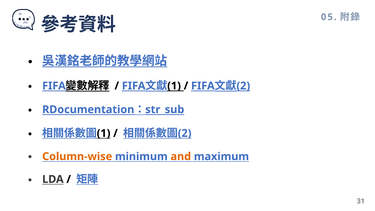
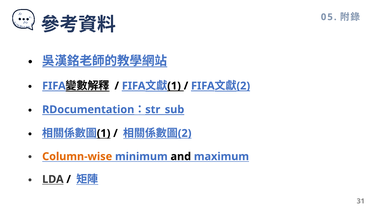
and colour: orange -> black (181, 156)
